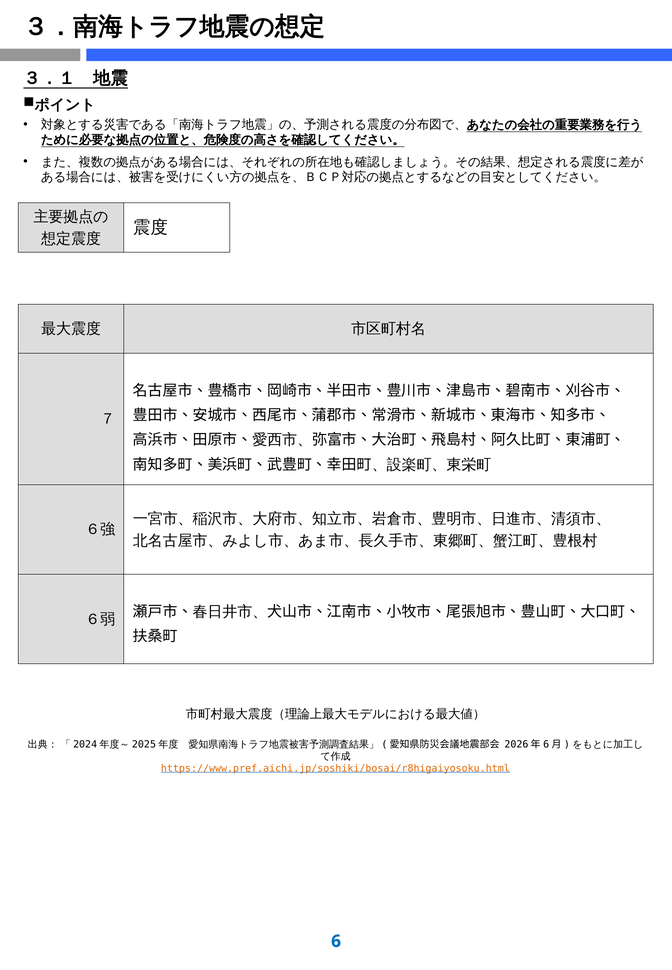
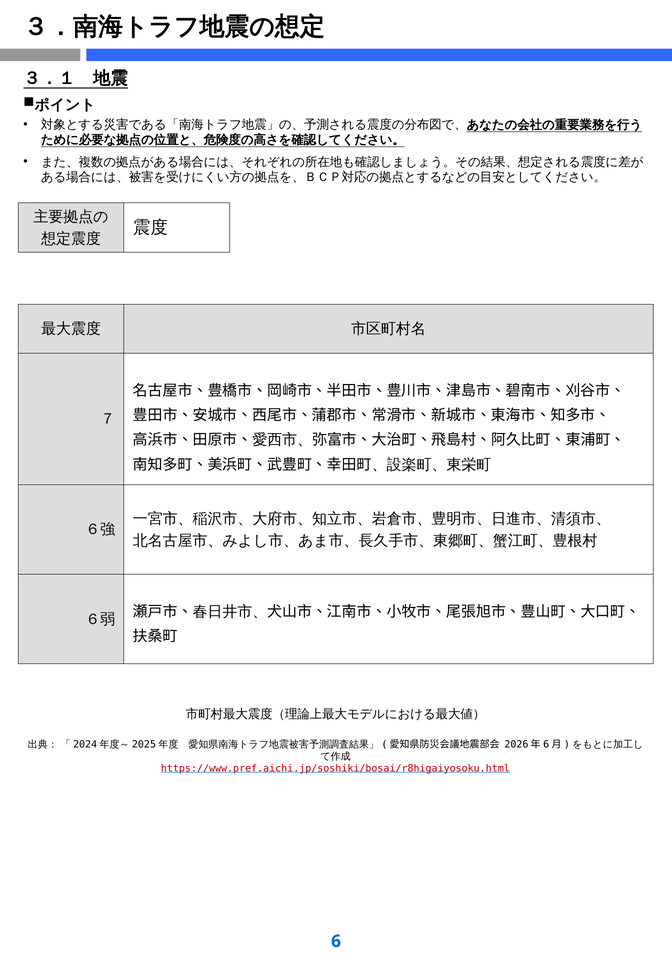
https://www.pref.aichi.jp/soshiki/bosai/r8higaiyosoku.html colour: orange -> red (335, 769)
